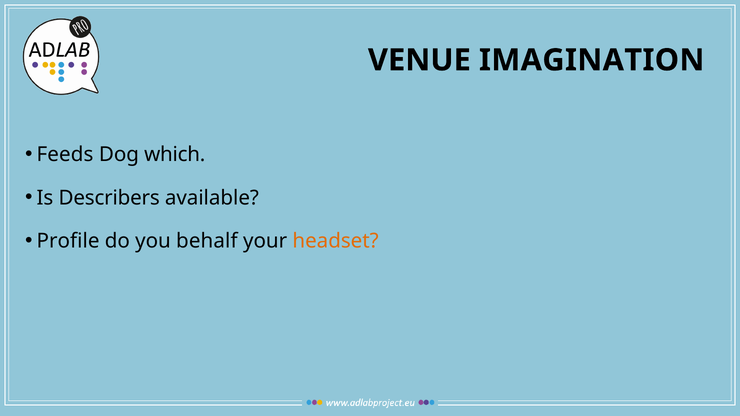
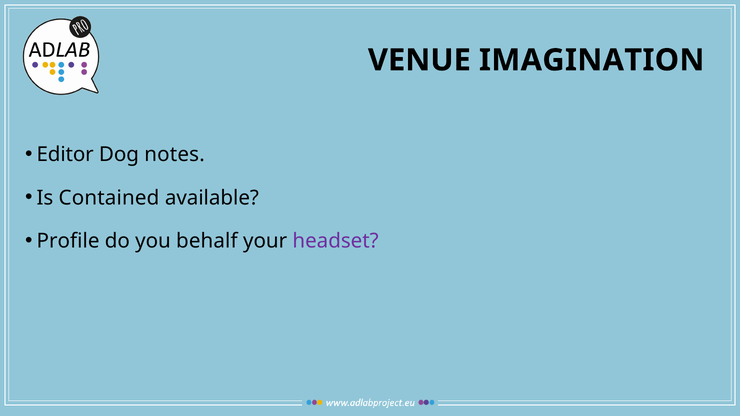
Feeds: Feeds -> Editor (65, 155)
which: which -> notes (175, 155)
Describers: Describers -> Contained (109, 198)
headset colour: orange -> purple (336, 241)
